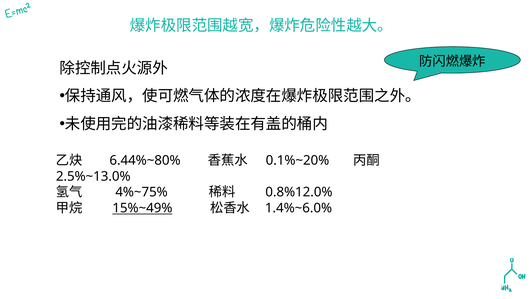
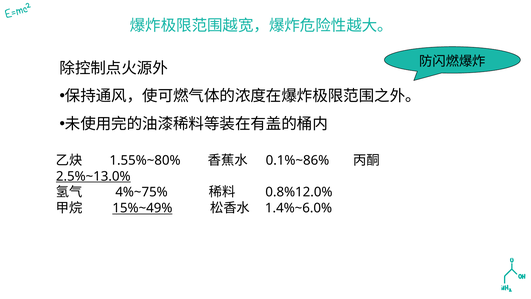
6.44%~80%: 6.44%~80% -> 1.55%~80% (145, 160)
0.1%~20%: 0.1%~20% -> 0.1%~86% (297, 160)
2.5%~13.0% underline: none -> present (93, 176)
